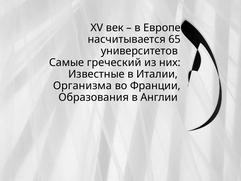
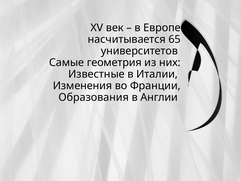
греческий: греческий -> геометрия (114, 62)
Организма: Организма -> Изменения (83, 86)
